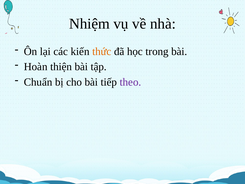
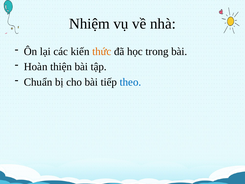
theo colour: purple -> blue (130, 82)
